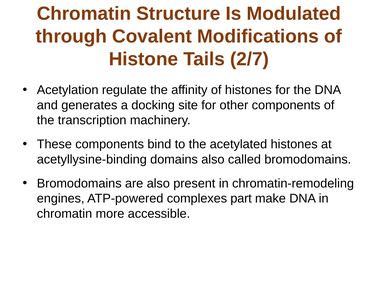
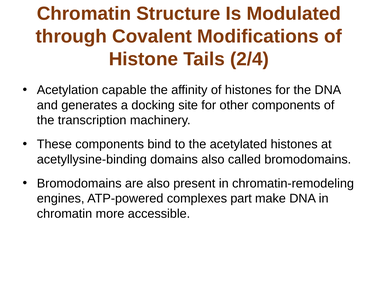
2/7: 2/7 -> 2/4 (250, 59)
regulate: regulate -> capable (124, 90)
